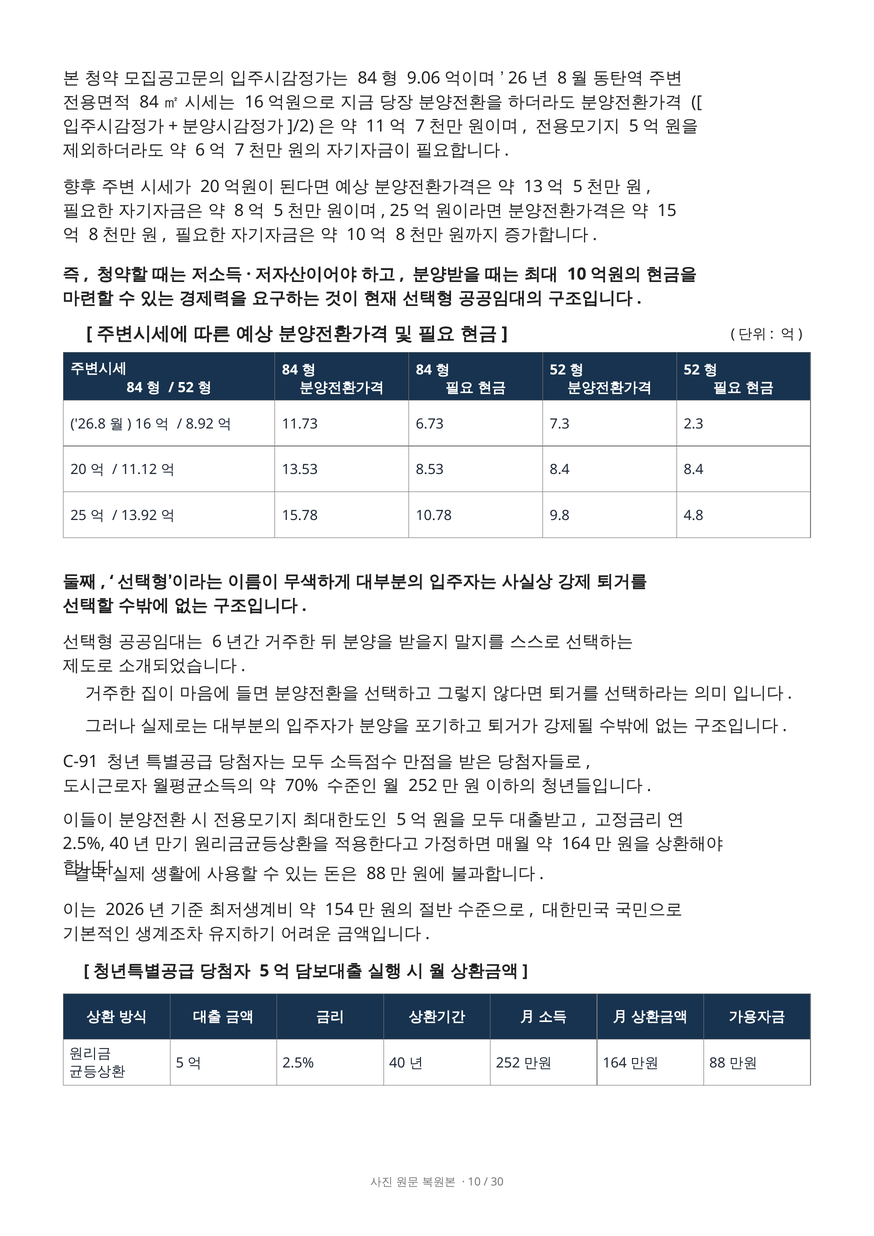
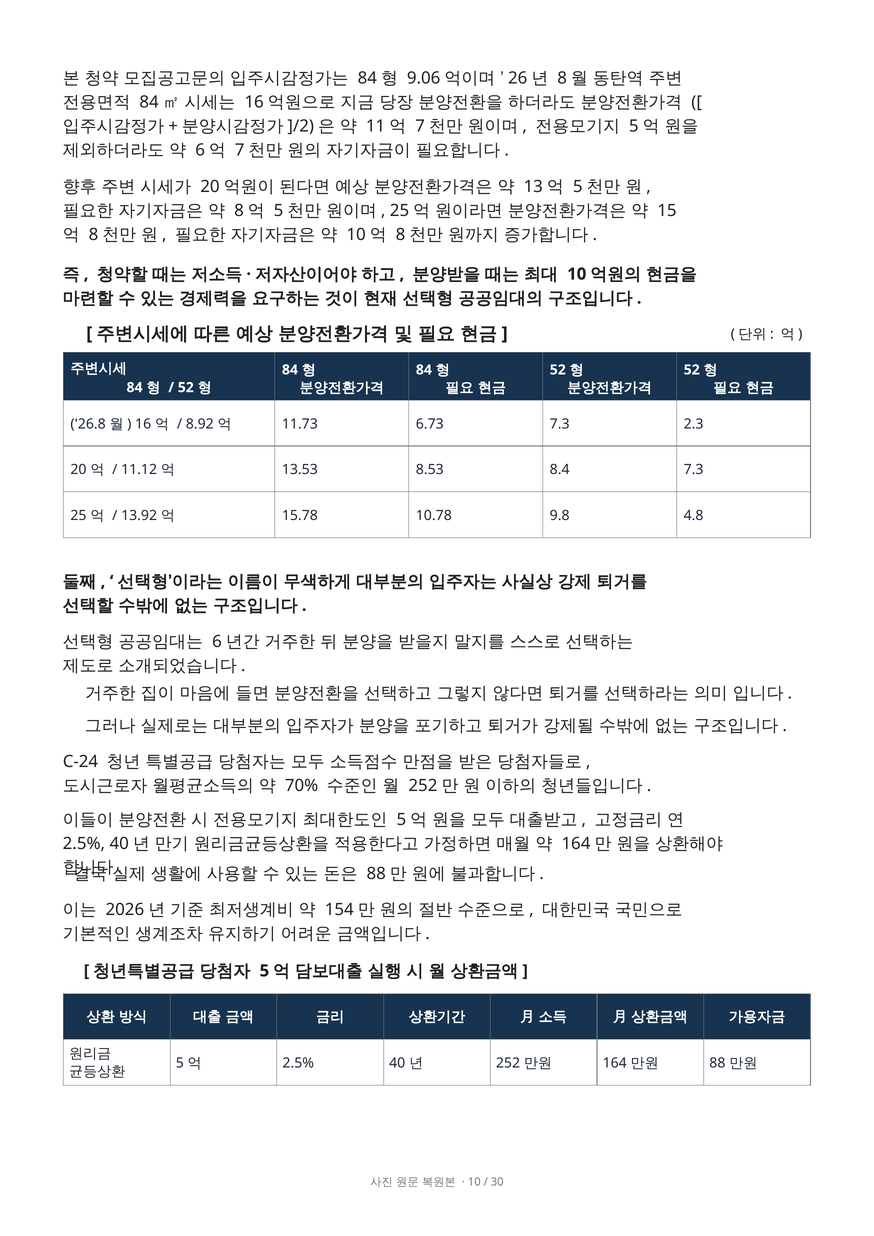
8.4 8.4: 8.4 -> 7.3 (694, 470)
C-91: C-91 -> C-24 (80, 762)
